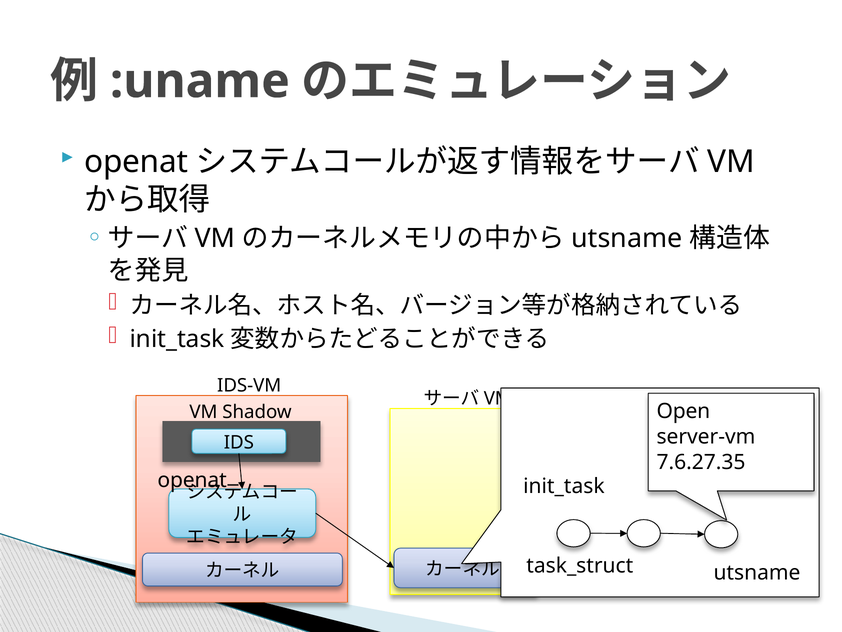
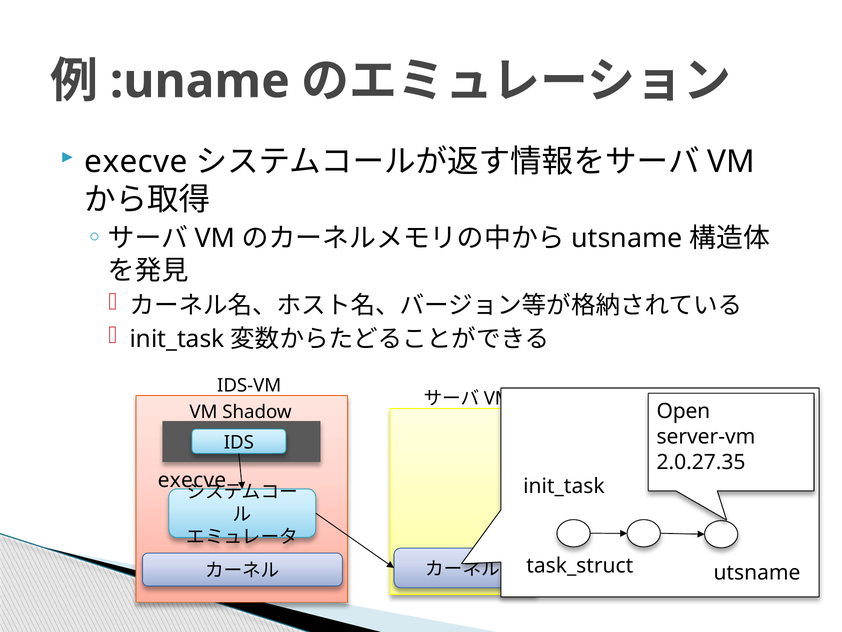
openat: openat -> execve (136, 162)
7.6.27.35: 7.6.27.35 -> 2.0.27.35 (701, 462)
openat: openat -> execve (192, 480)
